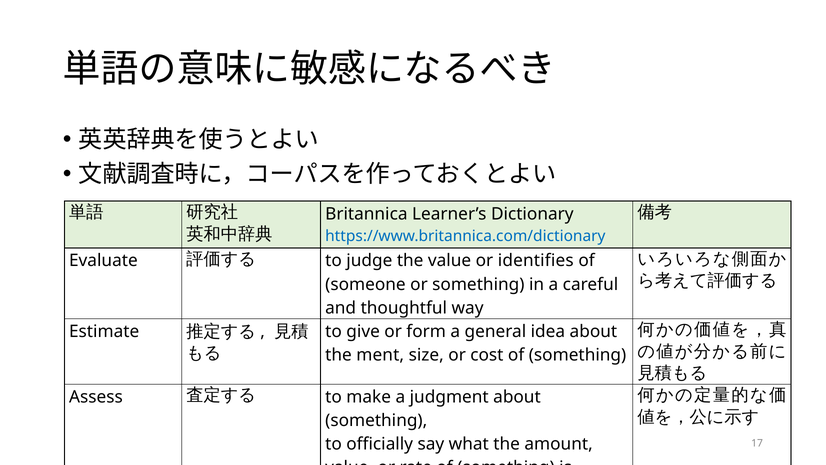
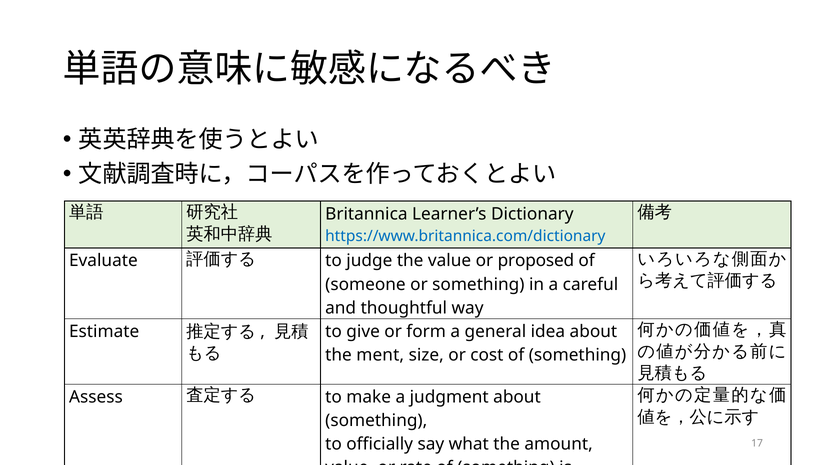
identifies: identifies -> proposed (536, 261)
